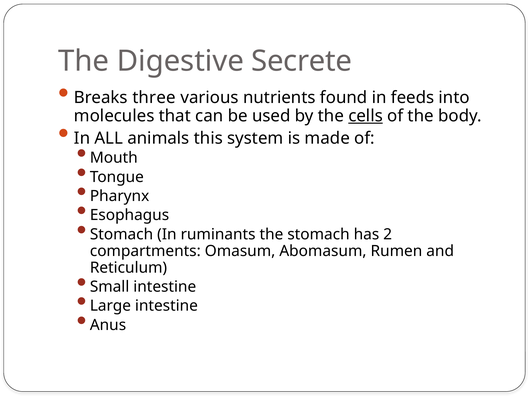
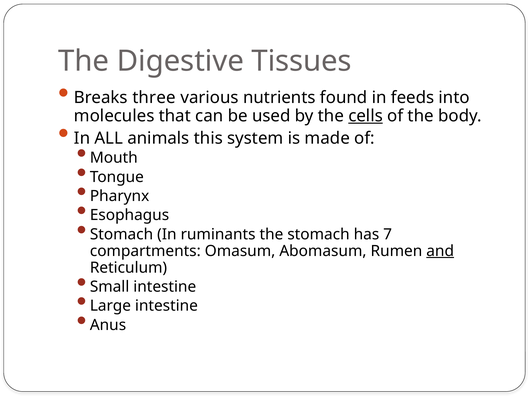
Secrete: Secrete -> Tissues (302, 61)
2: 2 -> 7 (388, 234)
and underline: none -> present (440, 251)
